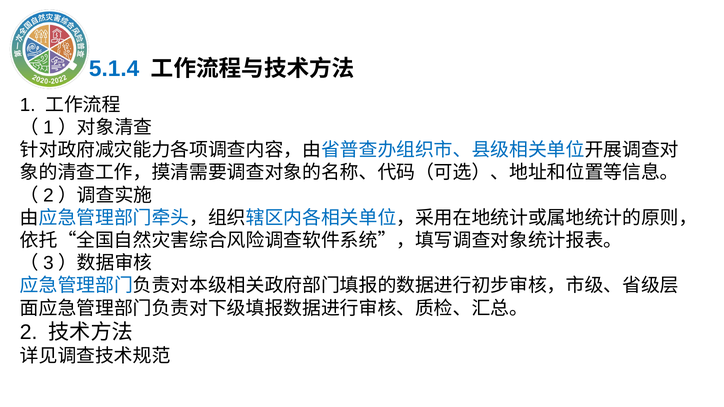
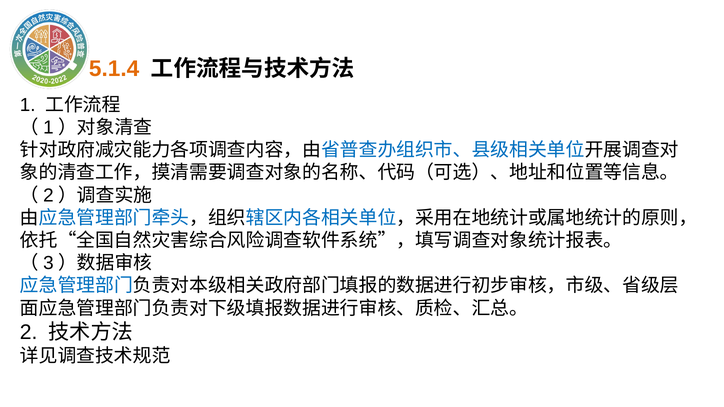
5.1.4 colour: blue -> orange (114, 69)
